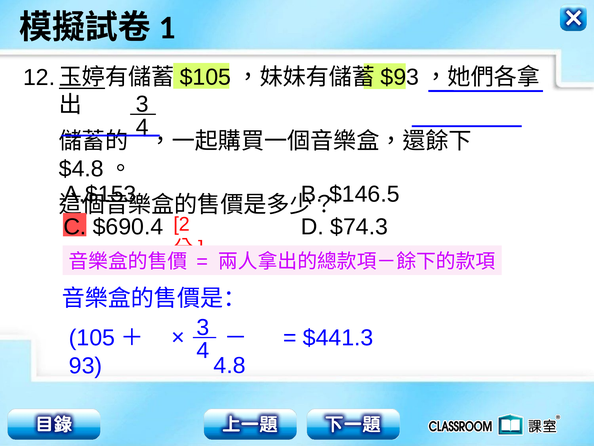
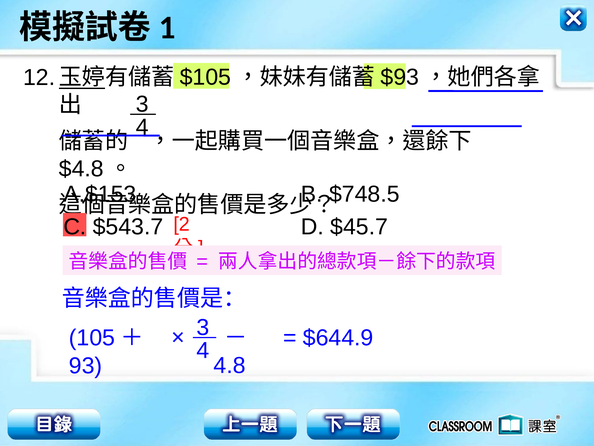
$146.5: $146.5 -> $748.5 (364, 194)
$690.4: $690.4 -> $543.7 (128, 227)
$74.3: $74.3 -> $45.7 (359, 227)
$441.3: $441.3 -> $644.9 (338, 338)
